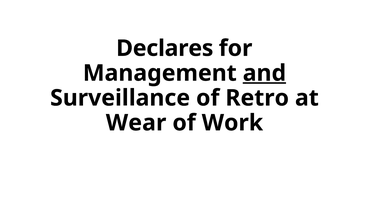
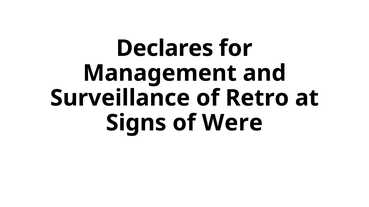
and underline: present -> none (264, 73)
Wear: Wear -> Signs (136, 123)
Work: Work -> Were (232, 123)
